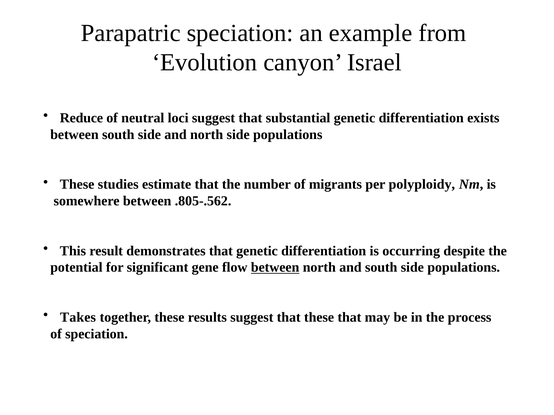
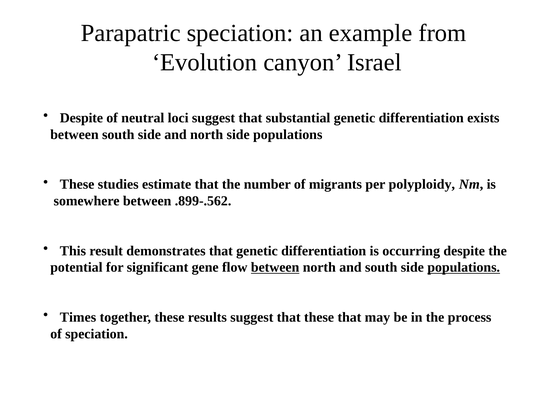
Reduce: Reduce -> Despite (81, 118)
.805-.562: .805-.562 -> .899-.562 (203, 201)
populations underline: none -> present (464, 268)
Takes: Takes -> Times (78, 318)
